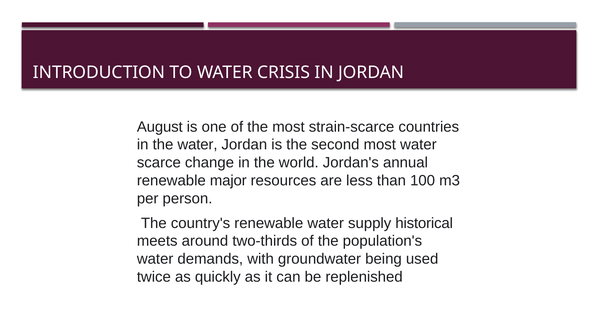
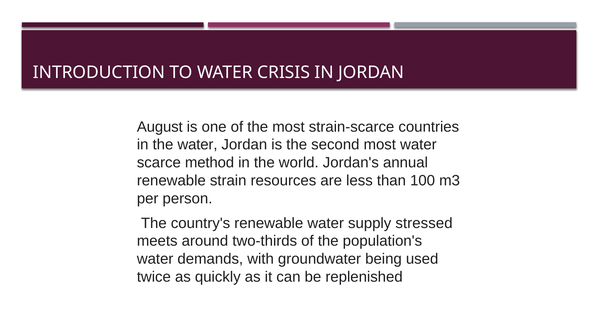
change: change -> method (210, 163)
major: major -> strain (228, 181)
historical: historical -> stressed (424, 223)
